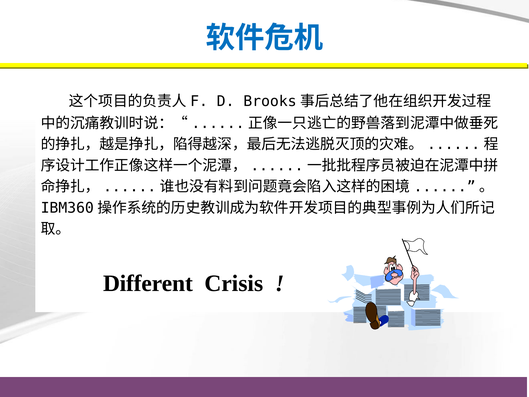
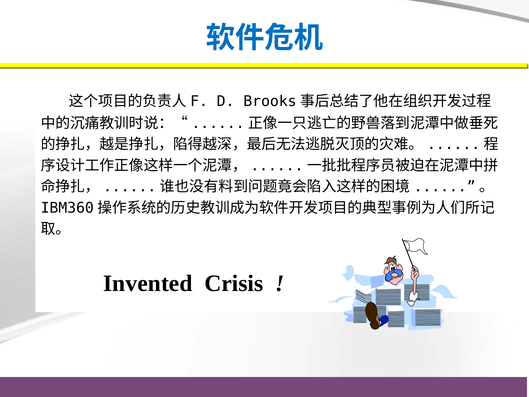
Different: Different -> Invented (148, 283)
